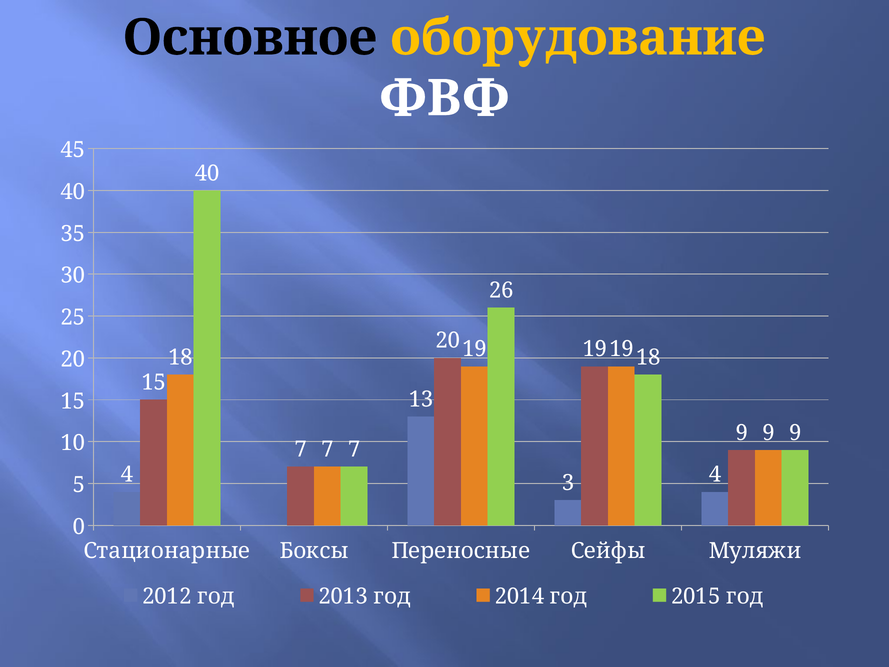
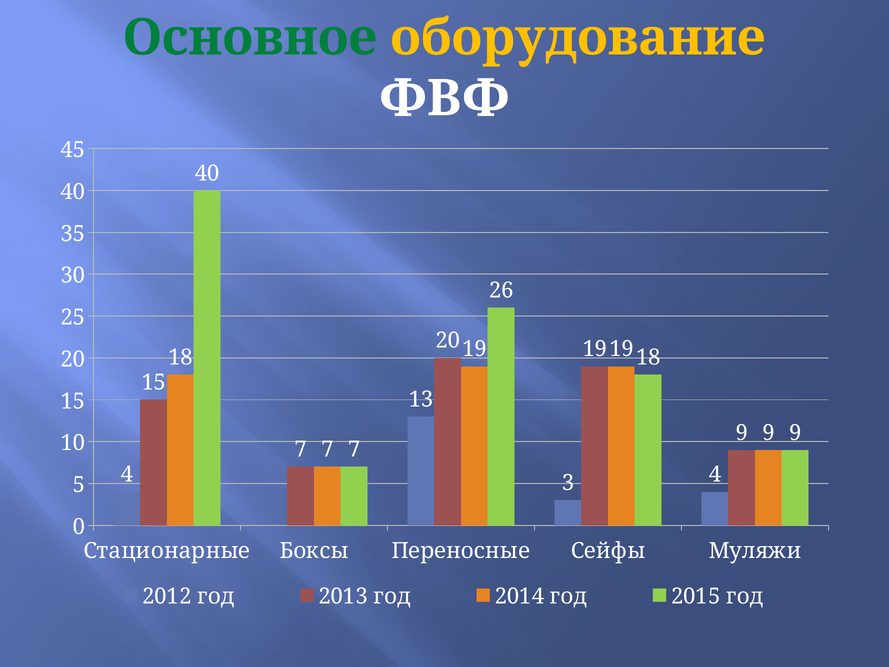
Основное colour: black -> green (250, 38)
